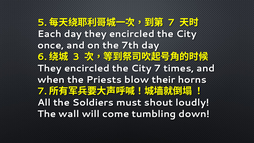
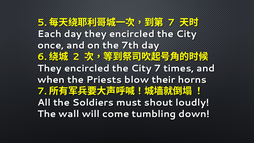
3: 3 -> 2 (76, 57)
